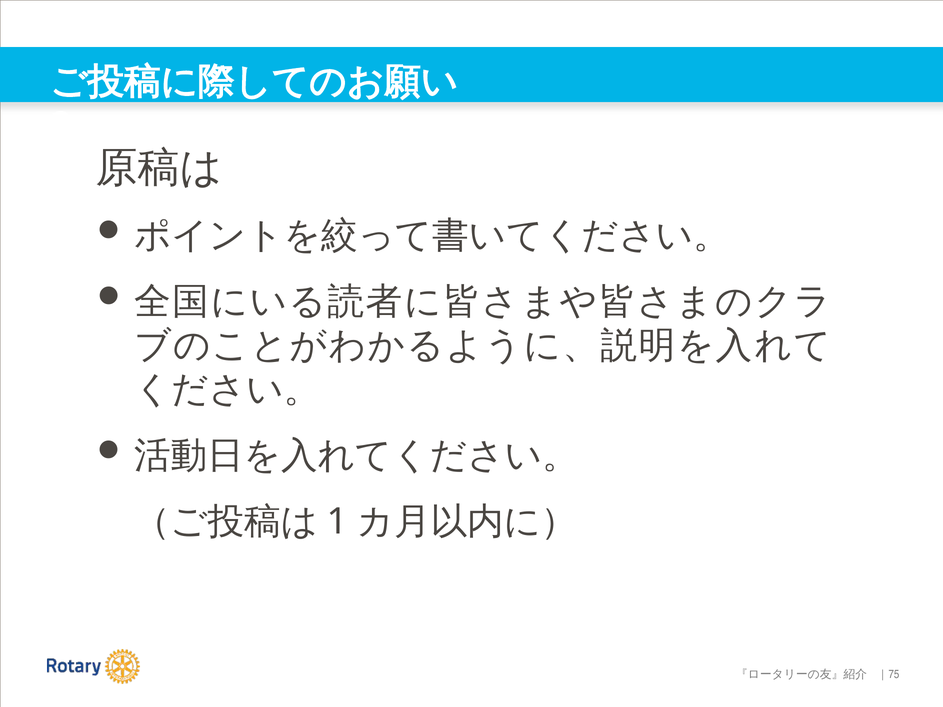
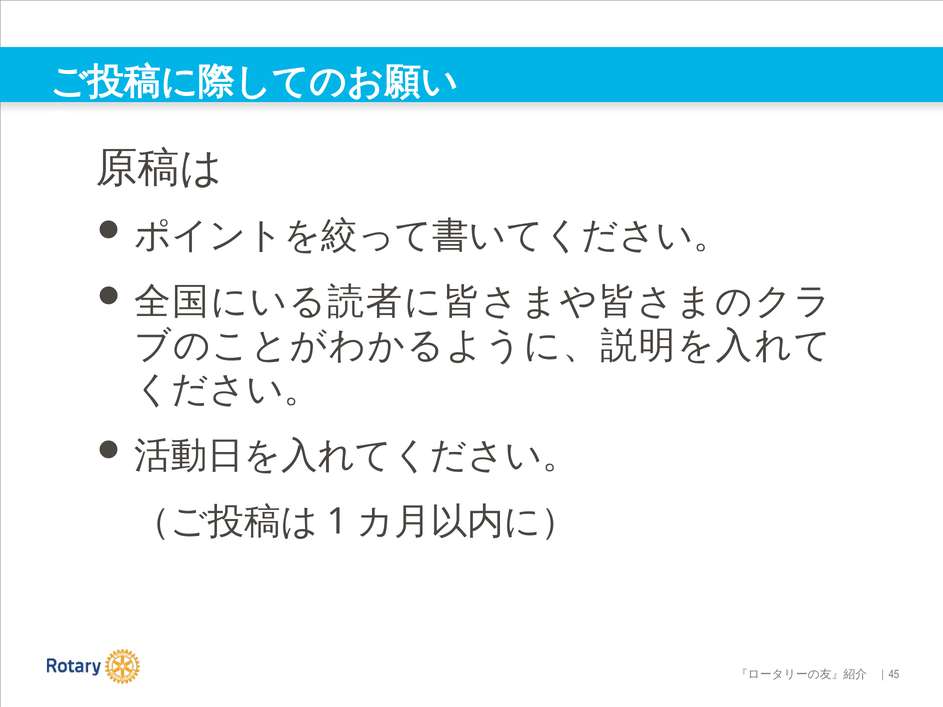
75: 75 -> 45 (894, 675)
